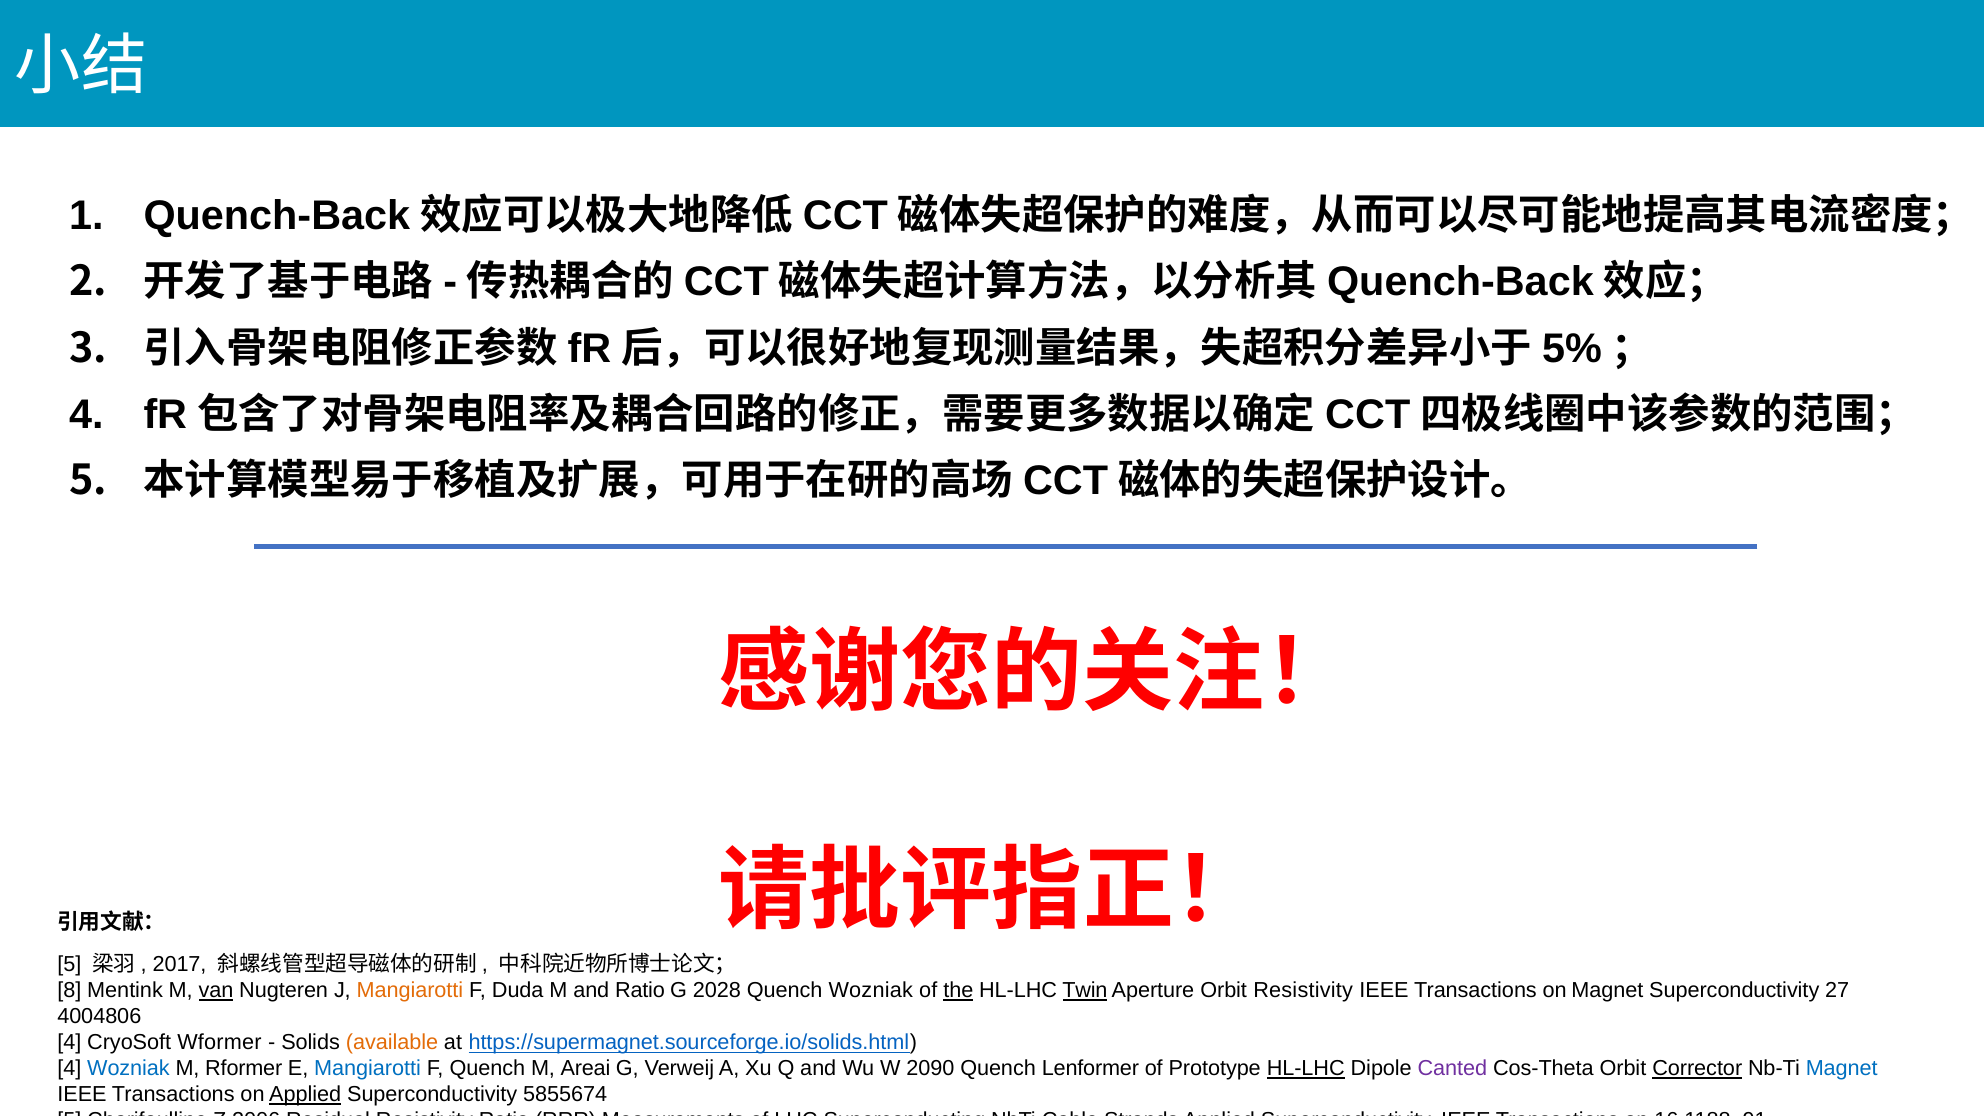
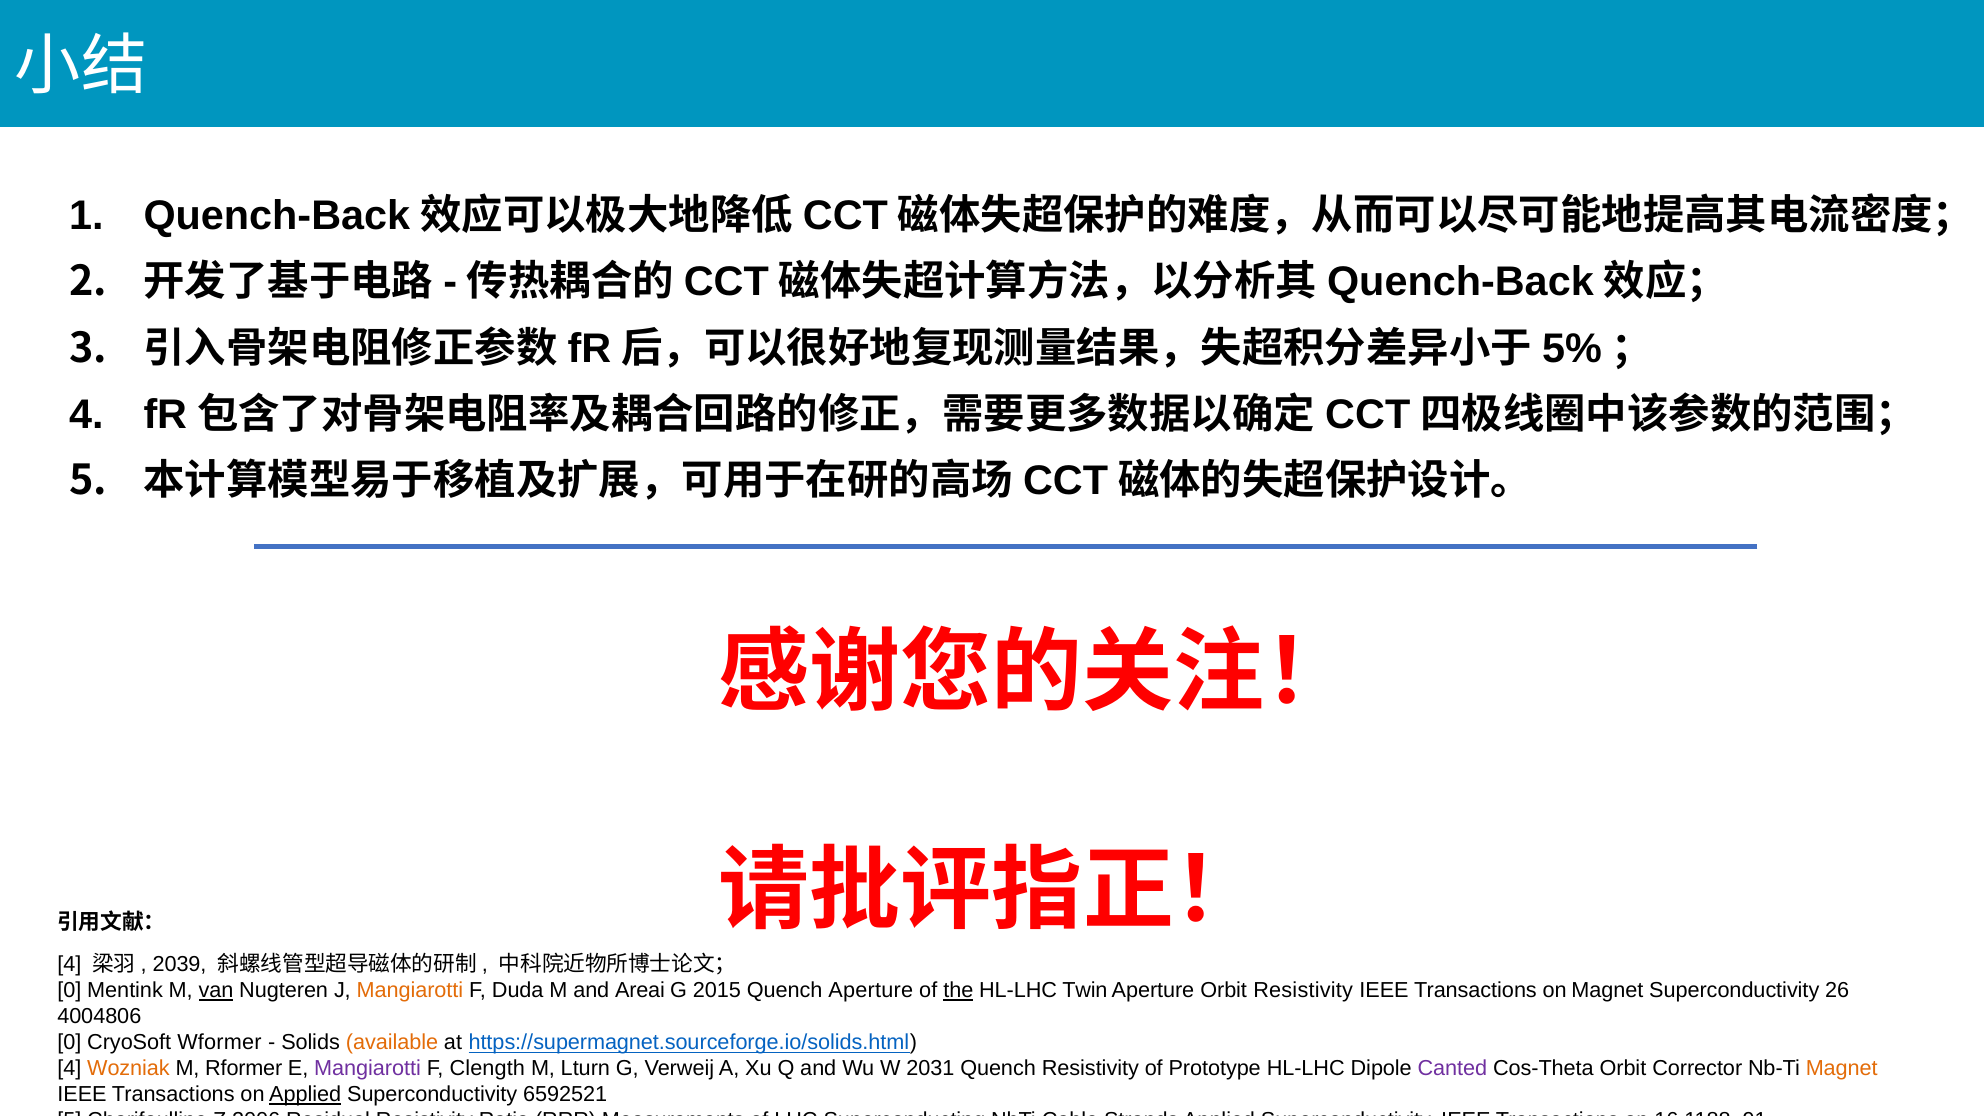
5: 5 -> 4 (69, 965)
2017: 2017 -> 2039 (180, 965)
8: 8 -> 0 (69, 991)
and Ratio: Ratio -> Areai (640, 991)
2028: 2028 -> 2015 (717, 991)
Quench Wozniak: Wozniak -> Aperture (871, 991)
Twin underline: present -> none (1085, 991)
27: 27 -> 26 (1837, 991)
4: 4 -> 0 (69, 1043)
Wozniak colour: blue -> orange (128, 1069)
Mangiarotti colour: blue -> purple (368, 1069)
F Quench: Quench -> Clength (487, 1069)
Areai: Areai -> Lturn (585, 1069)
2090: 2090 -> 2031 (930, 1069)
Quench Lenformer: Lenformer -> Resistivity (1090, 1069)
HL-LHC underline: present -> none (1306, 1069)
Corrector underline: present -> none (1697, 1069)
Magnet colour: blue -> orange (1842, 1069)
5855674: 5855674 -> 6592521 (565, 1095)
